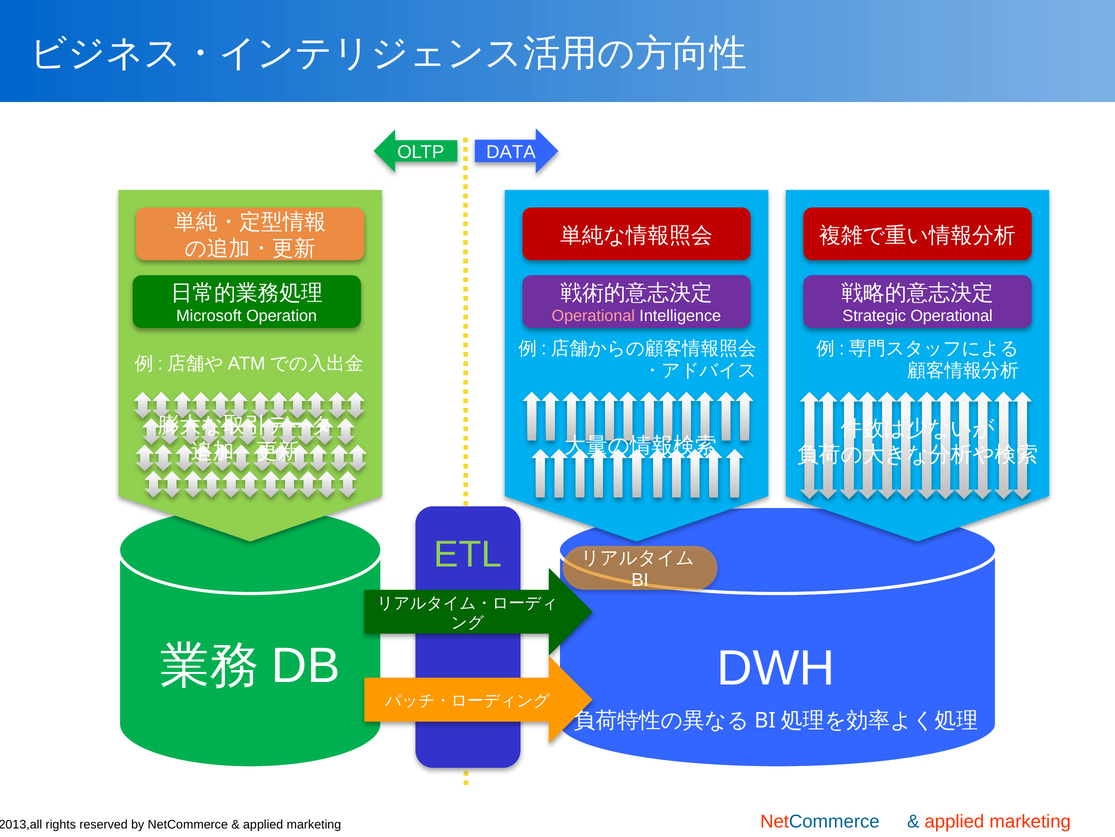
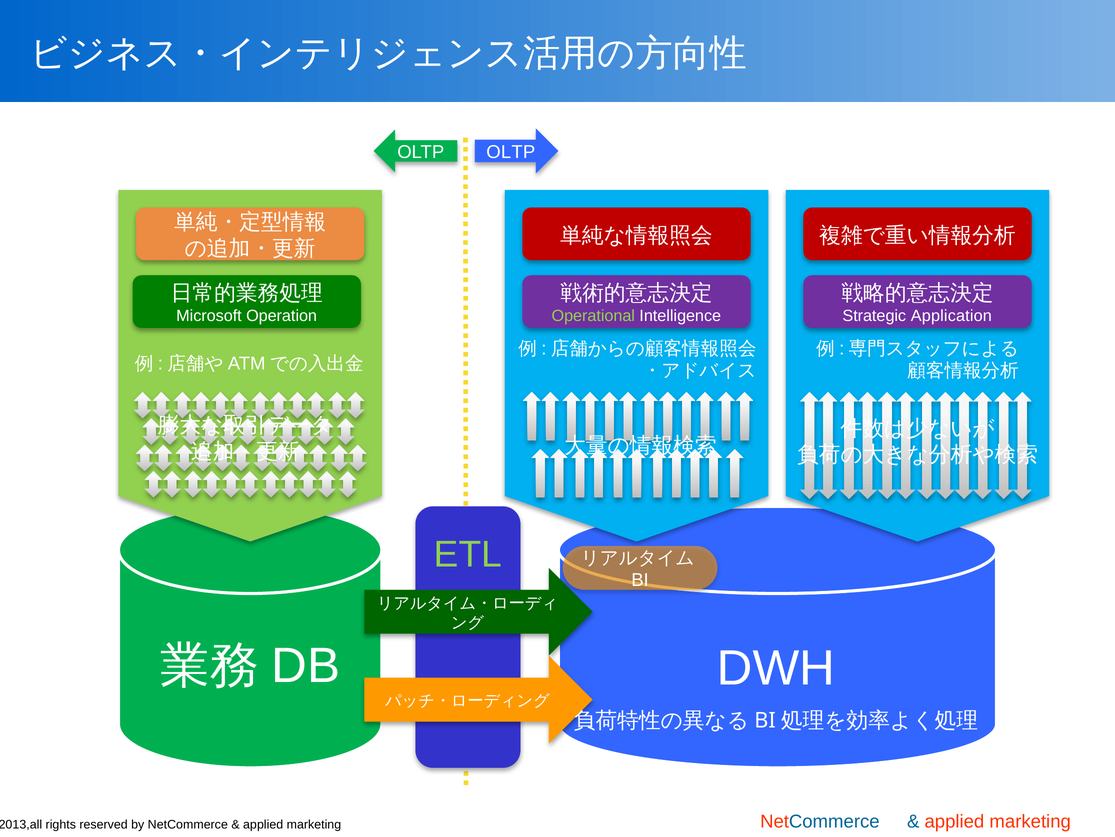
DATA: DATA -> OLTP (511, 152)
Operational colour: pink -> light green (593, 315)
Strategic Operational: Operational -> Application (951, 315)
